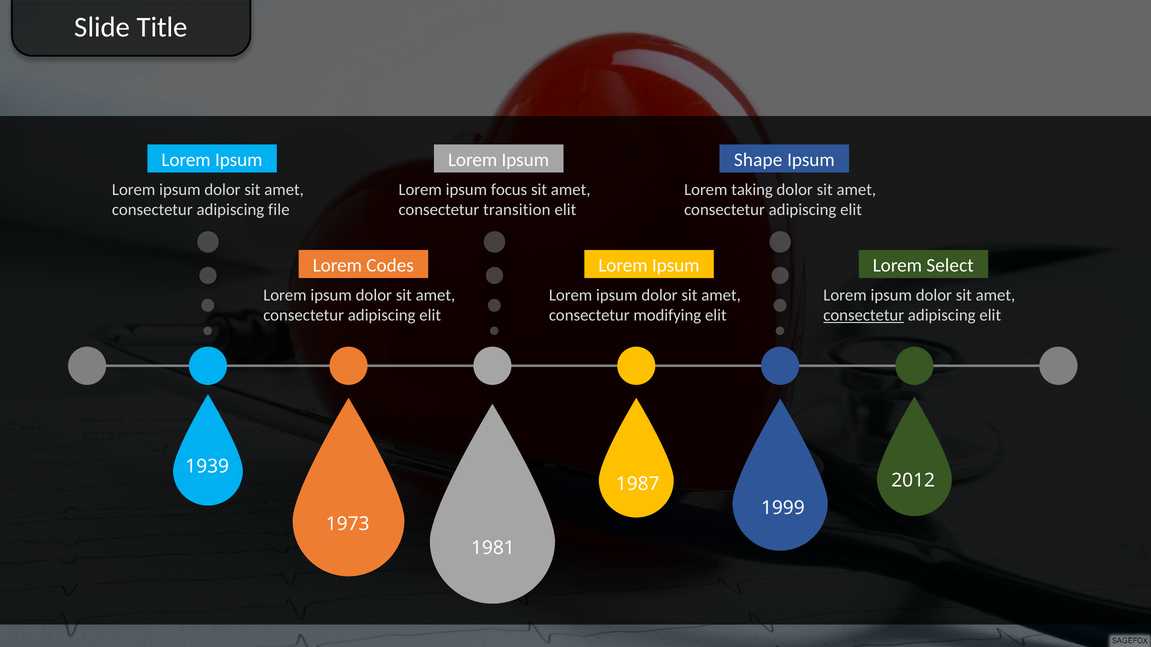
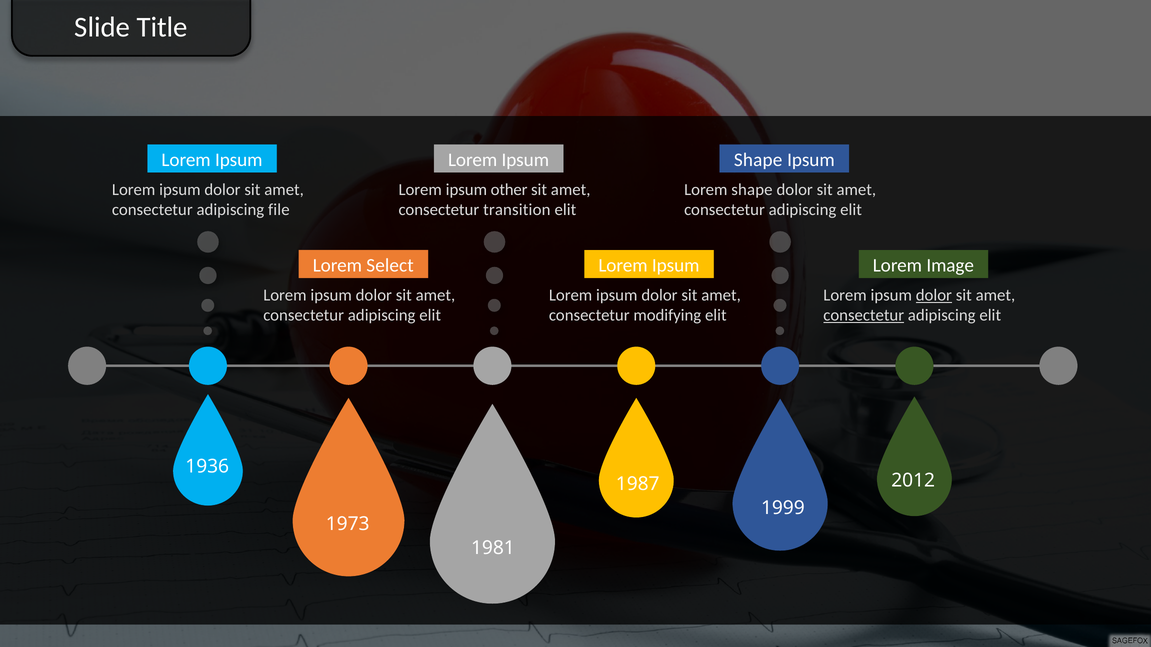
focus: focus -> other (509, 190)
Lorem taking: taking -> shape (752, 190)
Codes: Codes -> Select (390, 265)
Select: Select -> Image (950, 266)
dolor underline: none -> present (934, 295)
1939: 1939 -> 1936 (207, 467)
